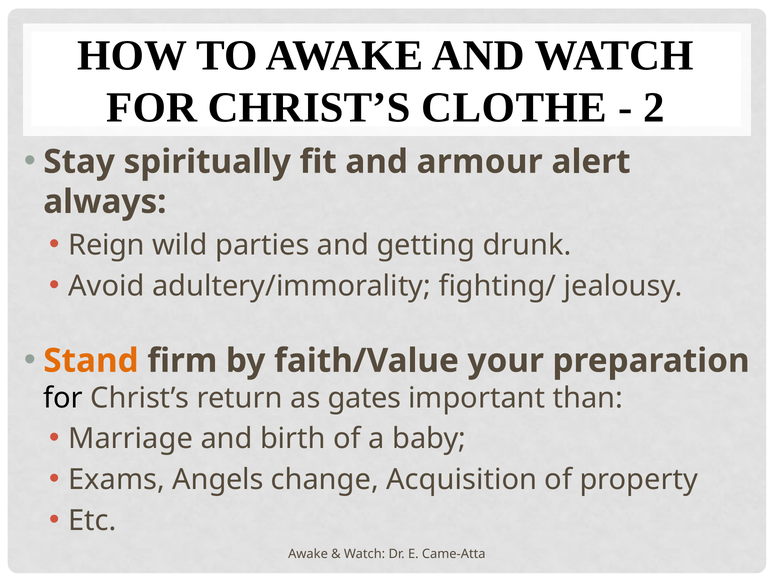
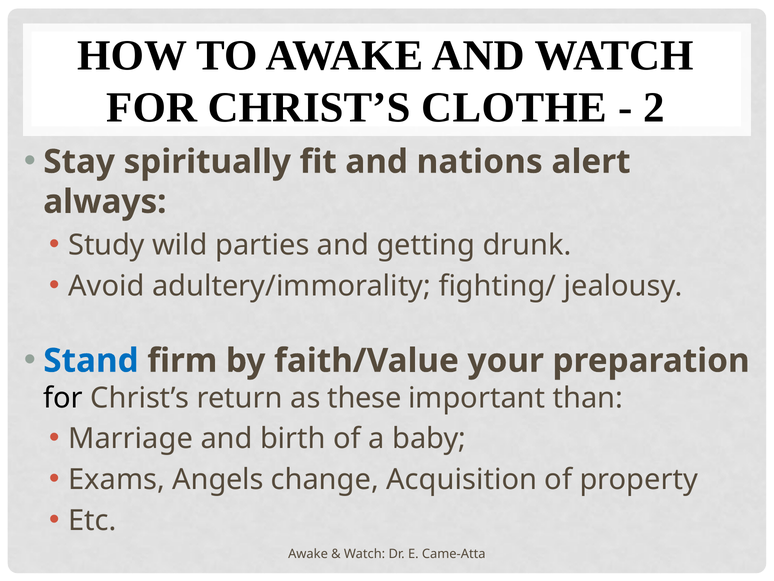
armour: armour -> nations (480, 162)
Reign: Reign -> Study (107, 245)
Stand colour: orange -> blue (91, 360)
gates: gates -> these (364, 398)
